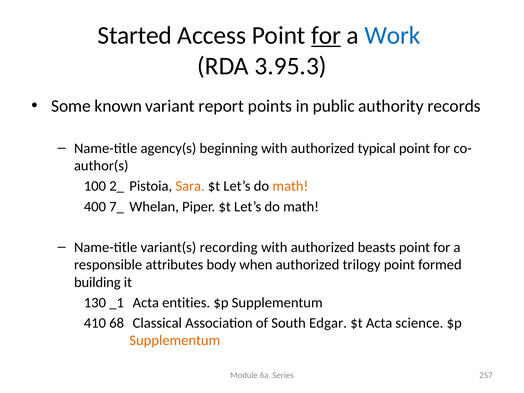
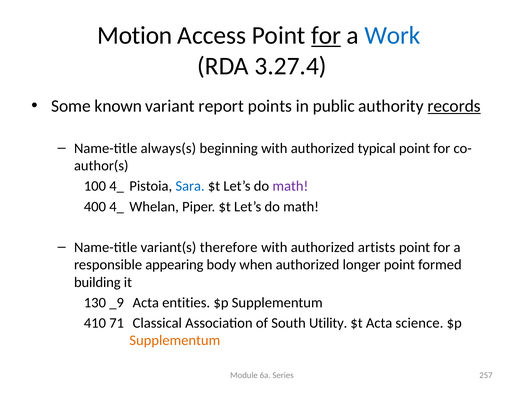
Started: Started -> Motion (135, 35)
3.95.3: 3.95.3 -> 3.27.4 (291, 66)
records underline: none -> present (454, 106)
agency(s: agency(s -> always(s (168, 148)
100 2_: 2_ -> 4_ (117, 186)
Sara colour: orange -> blue (190, 186)
math colour: orange -> purple (290, 186)
400 7_: 7_ -> 4_ (117, 207)
recording: recording -> therefore (229, 247)
beasts: beasts -> artists (377, 247)
attributes: attributes -> appearing (174, 265)
trilogy: trilogy -> longer (362, 265)
_1: _1 -> _9 (117, 303)
68: 68 -> 71 (117, 323)
Edgar: Edgar -> Utility (328, 323)
